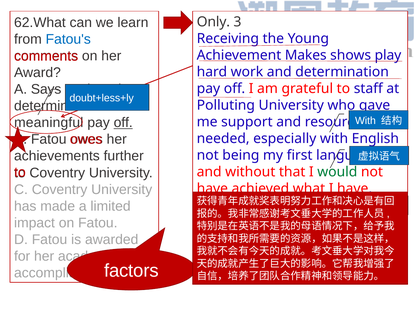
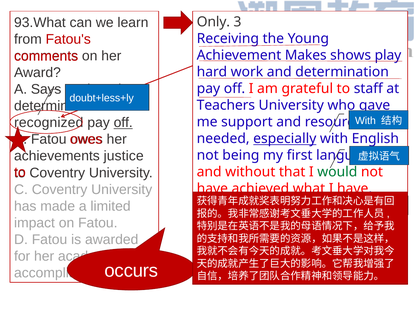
62.What: 62.What -> 93.What (40, 23)
Fatou's colour: blue -> red (68, 39)
Polluting: Polluting -> Teachers (226, 105)
meaningful: meaningful -> recognized (49, 123)
especially underline: none -> present (285, 139)
further: further -> justice (124, 156)
factors: factors -> occurs (131, 270)
